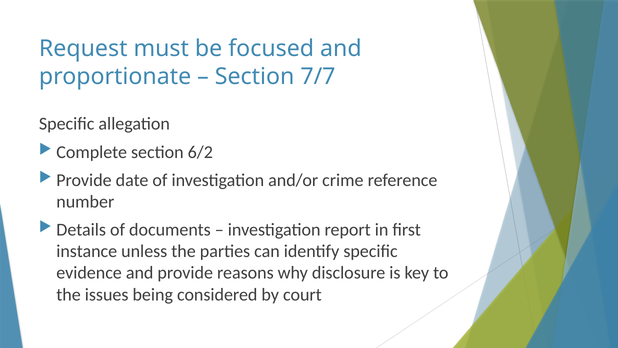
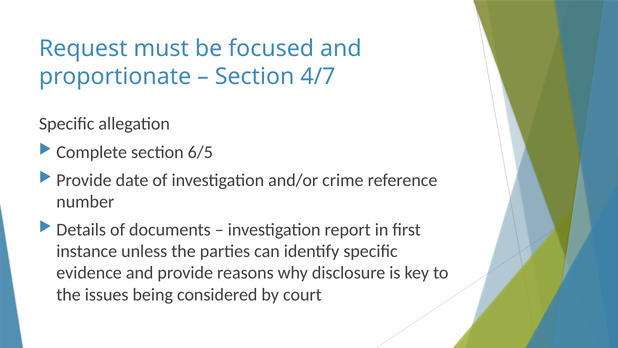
7/7: 7/7 -> 4/7 (318, 77)
6/2: 6/2 -> 6/5 (200, 152)
